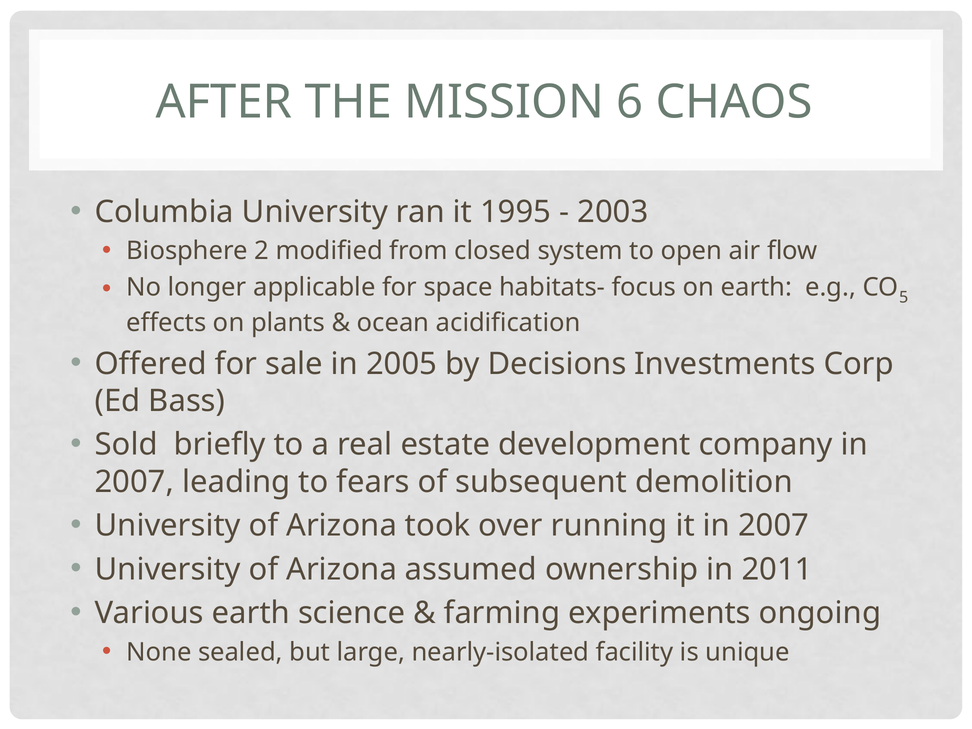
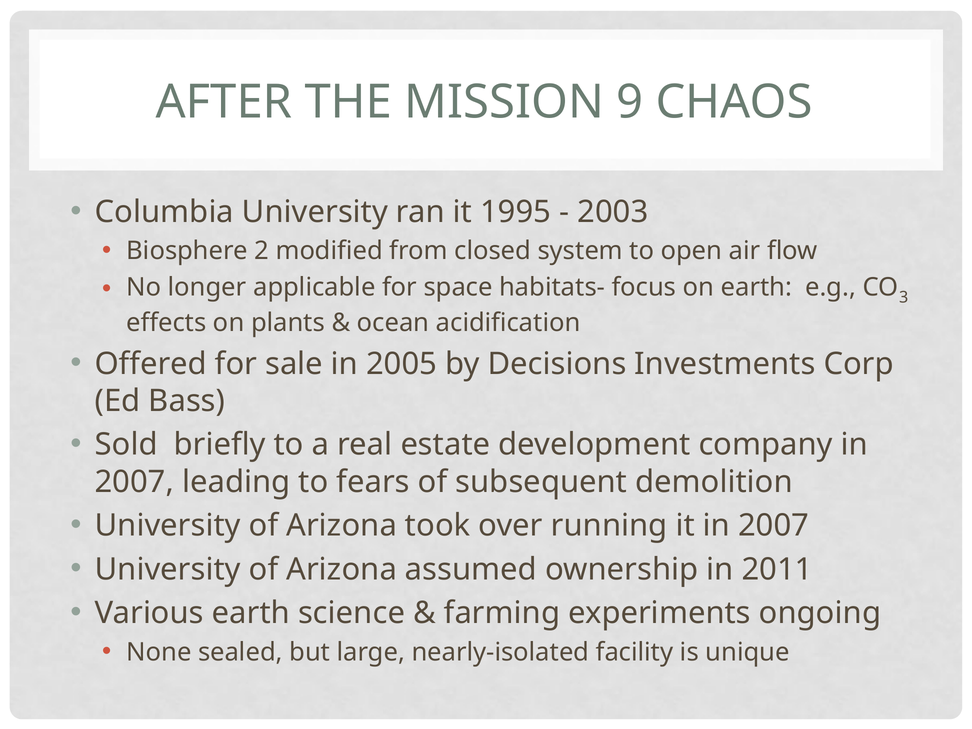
6: 6 -> 9 (630, 102)
5: 5 -> 3 (904, 297)
